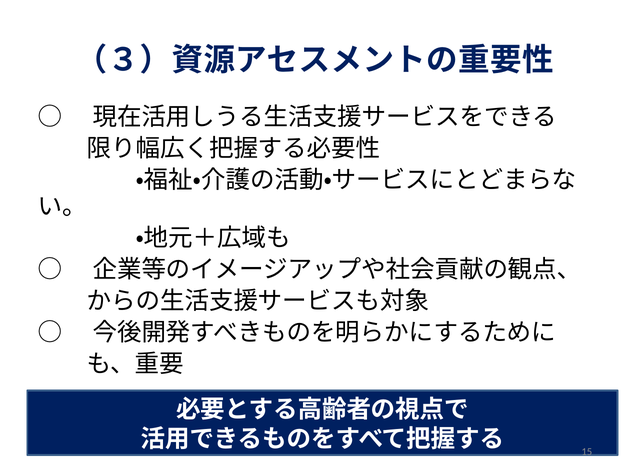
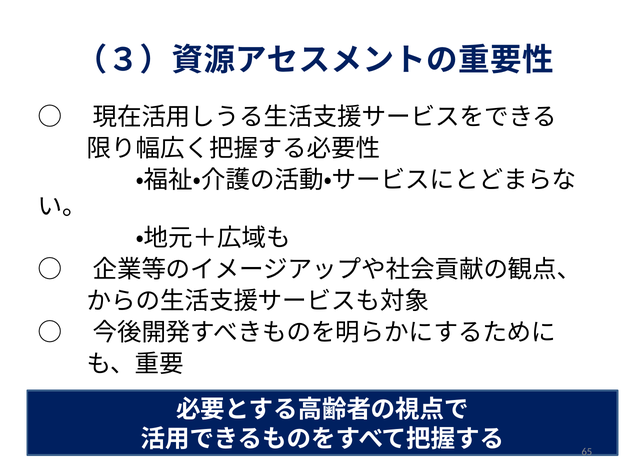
15: 15 -> 65 (587, 451)
